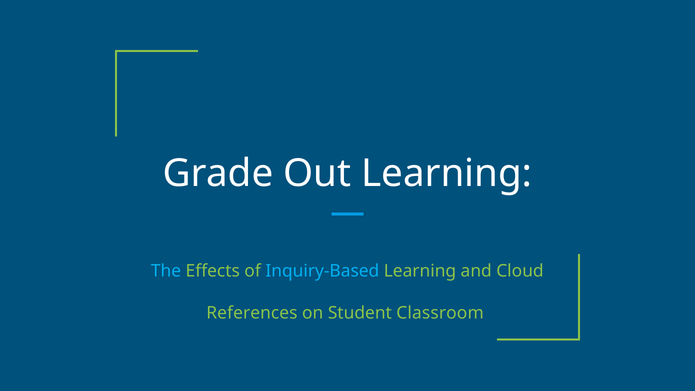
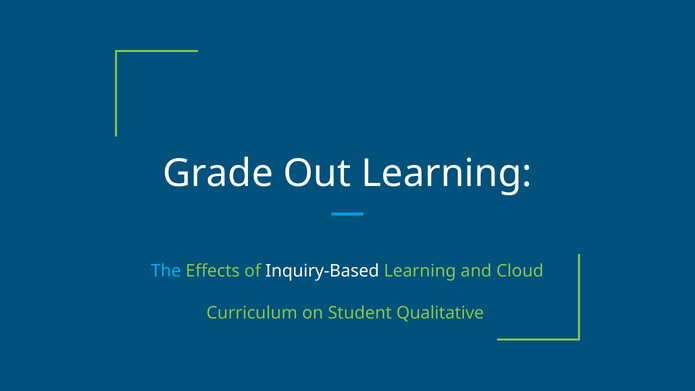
Inquiry-Based colour: light blue -> white (322, 271)
References: References -> Curriculum (252, 313)
Classroom: Classroom -> Qualitative (440, 313)
